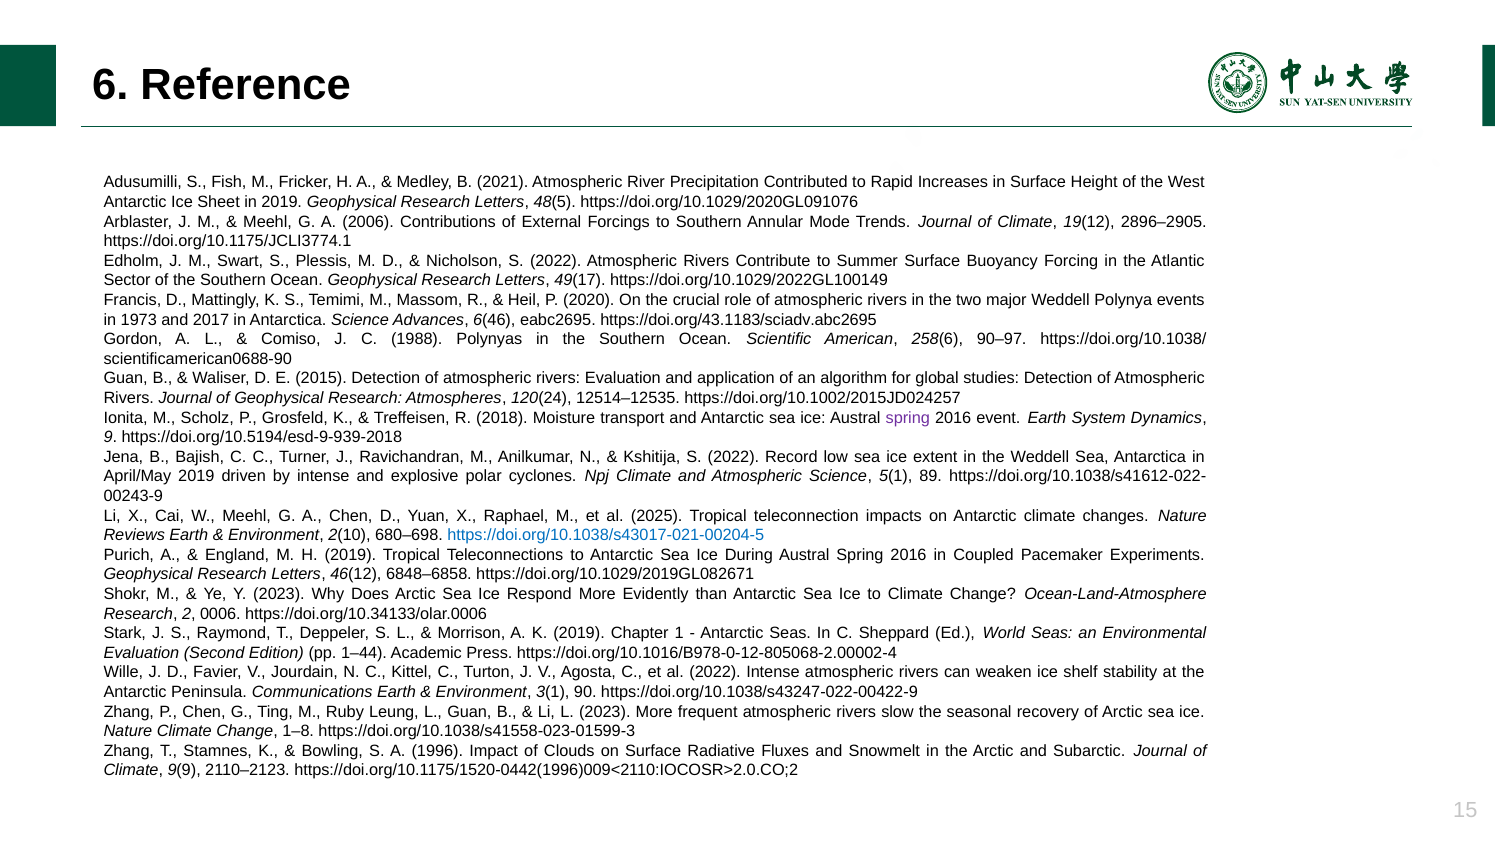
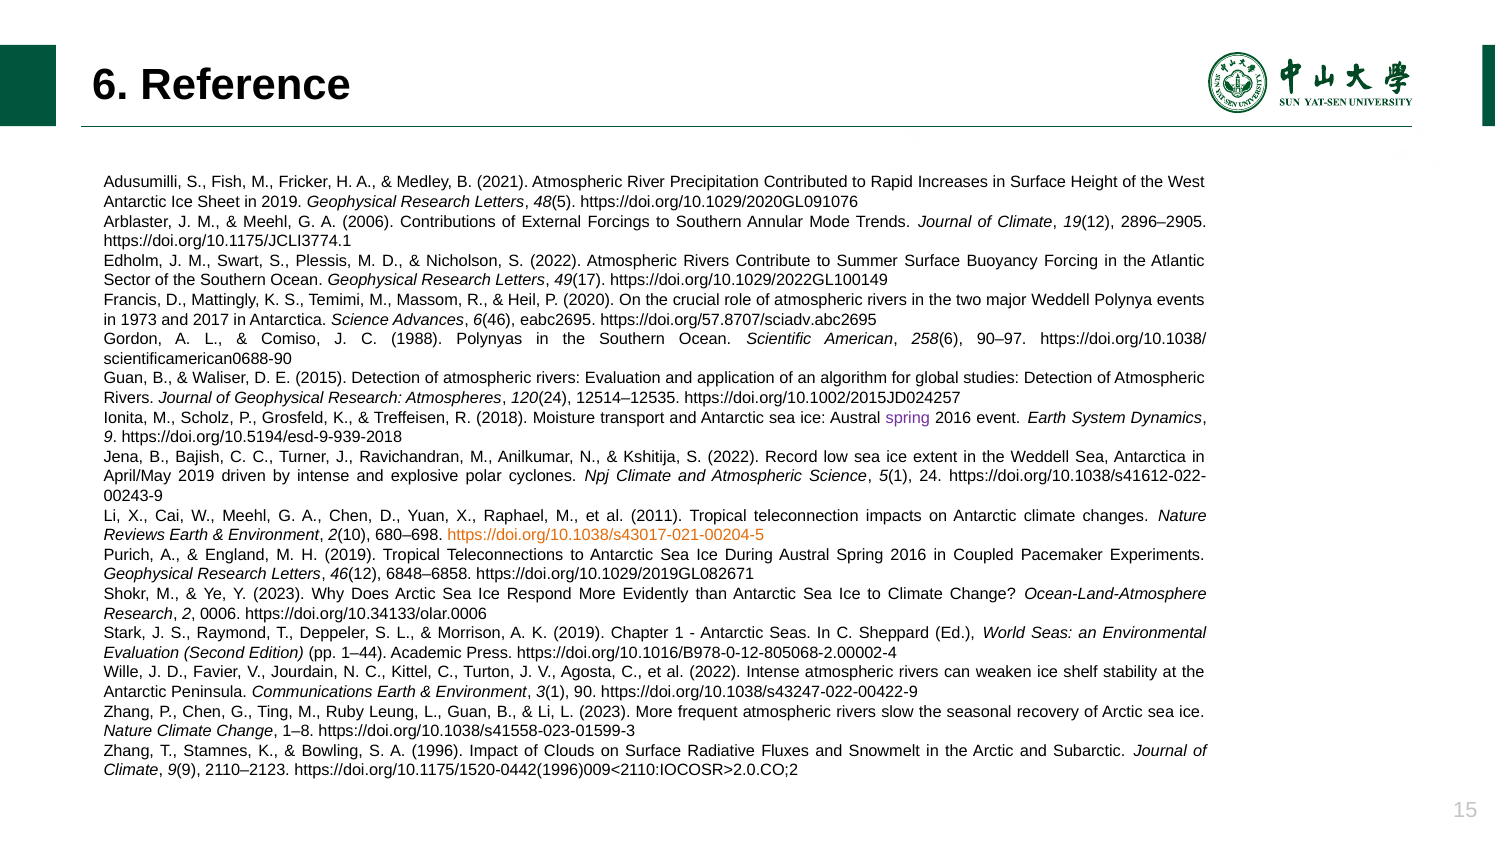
https://doi.org/43.1183/sciadv.abc2695: https://doi.org/43.1183/sciadv.abc2695 -> https://doi.org/57.8707/sciadv.abc2695 (739, 320)
89: 89 -> 24 (931, 476)
2025: 2025 -> 2011 (657, 516)
https://doi.org/10.1038/s43017-021-00204-5 colour: blue -> orange (606, 535)
